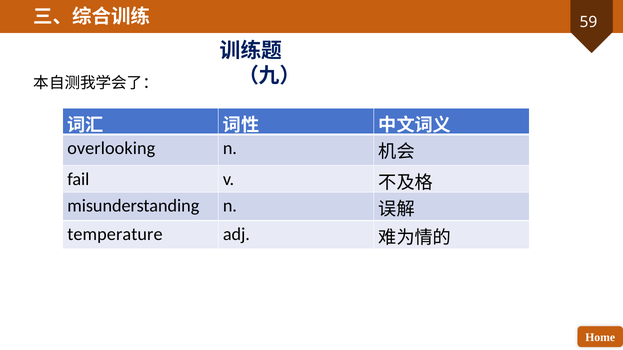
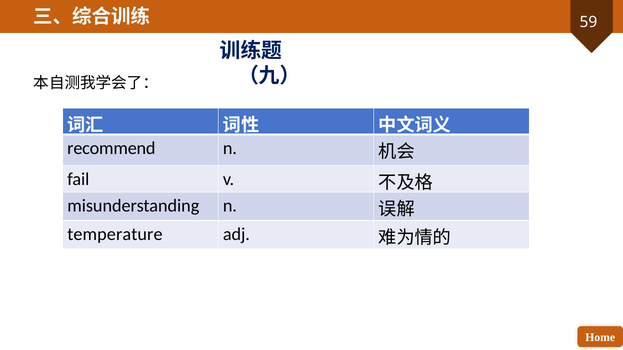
overlooking: overlooking -> recommend (111, 148)
